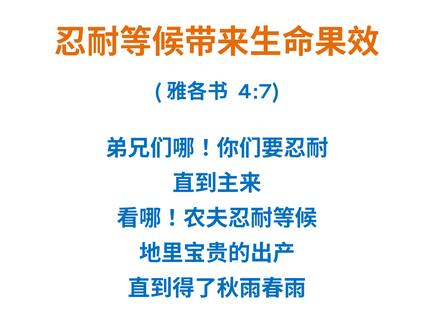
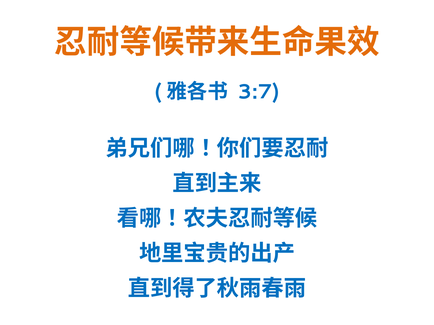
4:7: 4:7 -> 3:7 (259, 92)
